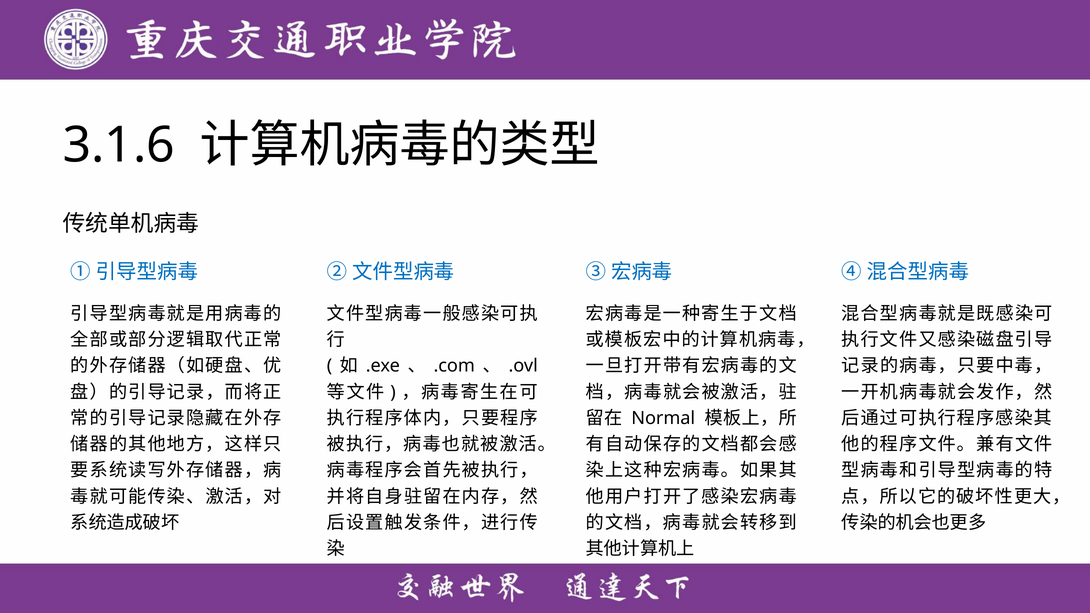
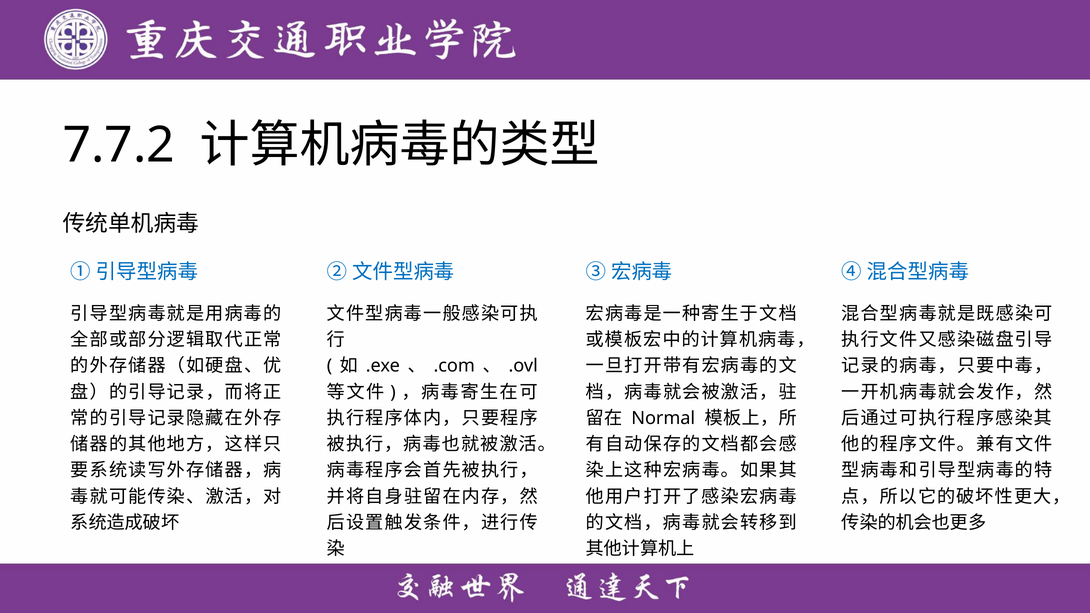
3.1.6: 3.1.6 -> 7.7.2 (119, 145)
